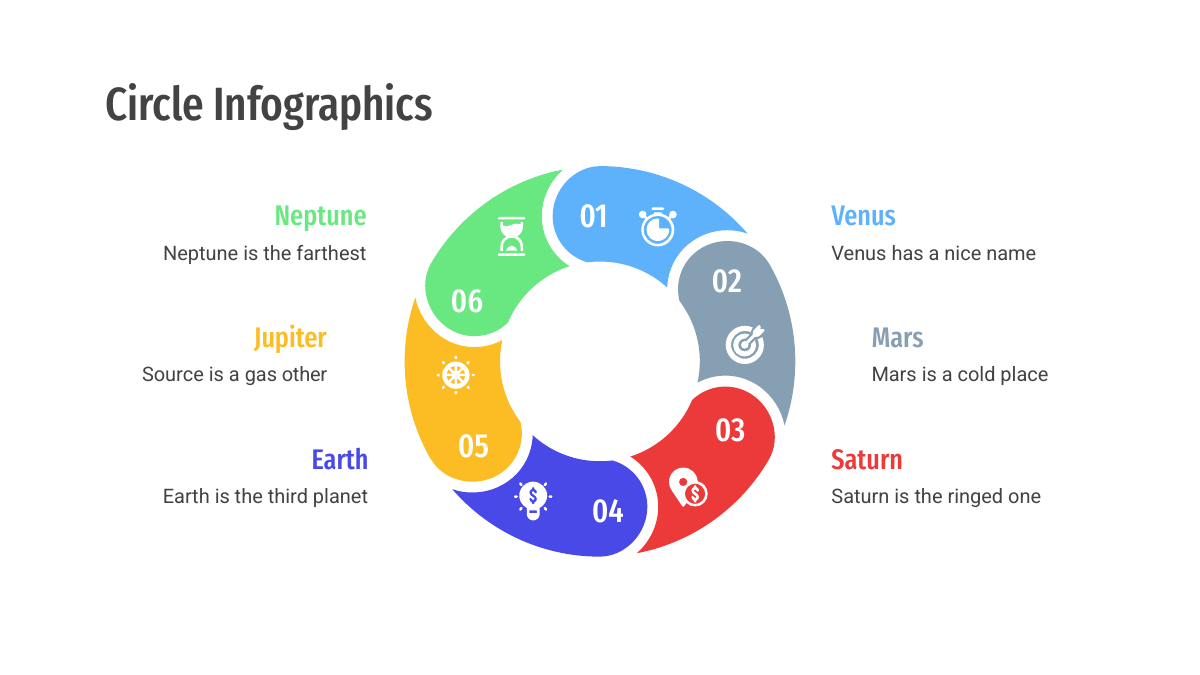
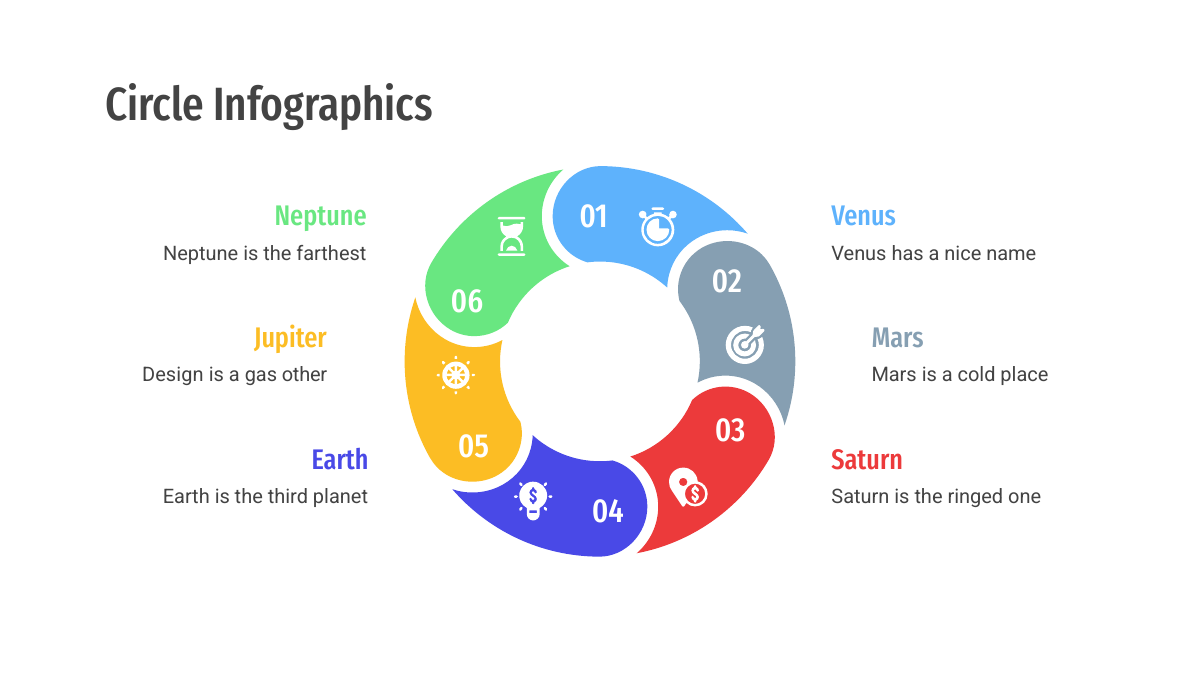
Source: Source -> Design (173, 375)
